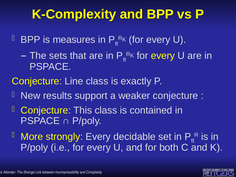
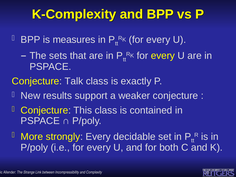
Line: Line -> Talk (74, 81)
